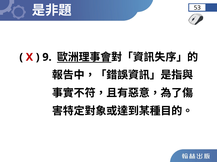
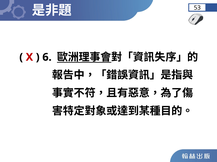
9: 9 -> 6 (47, 57)
